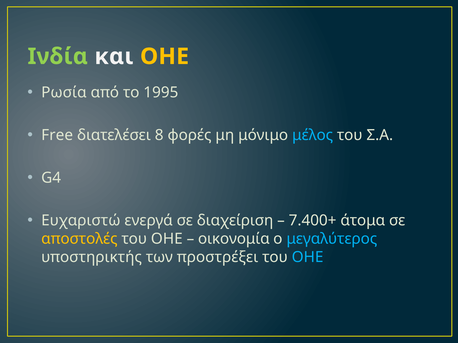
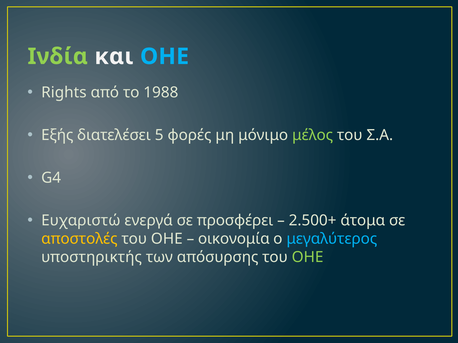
ΟΗΕ colour: yellow -> light blue (165, 57)
Ρωσία: Ρωσία -> Rights (64, 93)
1995: 1995 -> 1988 (161, 93)
Free: Free -> Εξής (57, 135)
8: 8 -> 5 (159, 135)
μέλος colour: light blue -> light green (313, 135)
διαχείριση: διαχείριση -> προσφέρει (235, 221)
7.400+: 7.400+ -> 2.500+ (313, 221)
προστρέξει: προστρέξει -> απόσυρσης (218, 258)
ΟΗΕ colour: light blue -> light green (308, 258)
